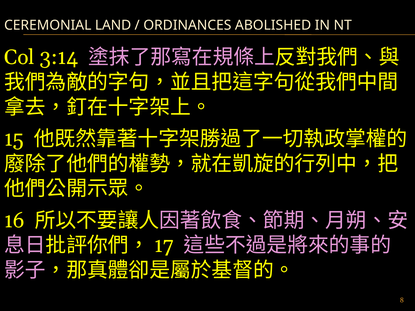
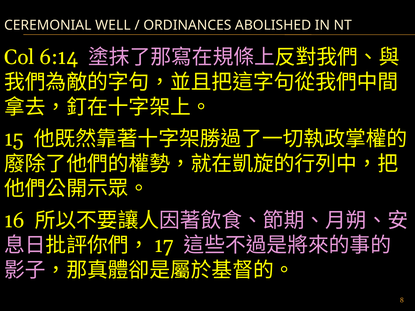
LAND: LAND -> WELL (113, 25)
3:14: 3:14 -> 6:14 (59, 57)
